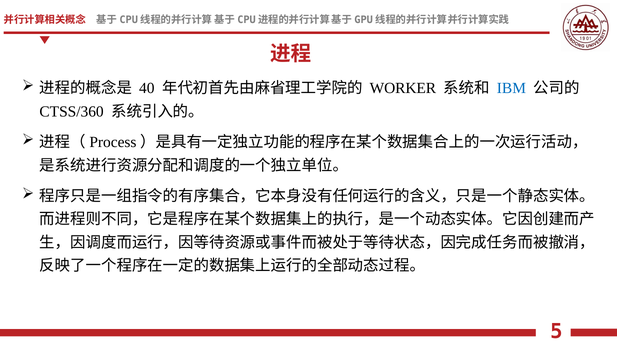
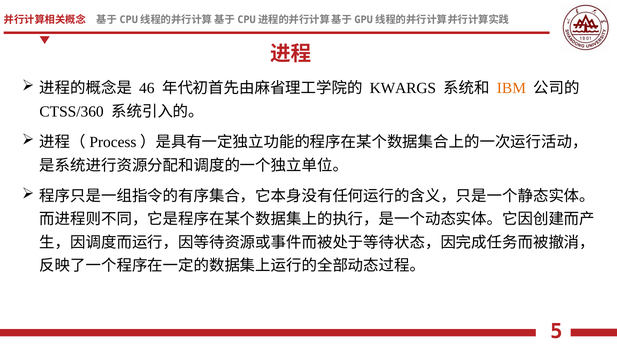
40: 40 -> 46 (147, 88)
WORKER: WORKER -> KWARGS (403, 88)
IBM colour: blue -> orange (511, 88)
